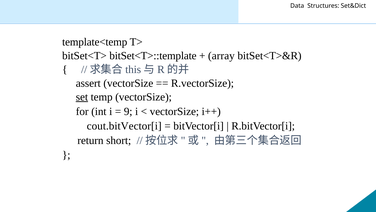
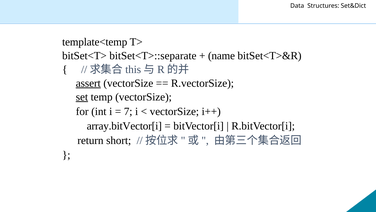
bitSet<T>::template: bitSet<T>::template -> bitSet<T>::separate (153, 56)
array: array -> name (221, 56)
assert underline: none -> present (88, 83)
9: 9 -> 7 (128, 111)
cout.bitVector[i: cout.bitVector[i -> array.bitVector[i (124, 126)
